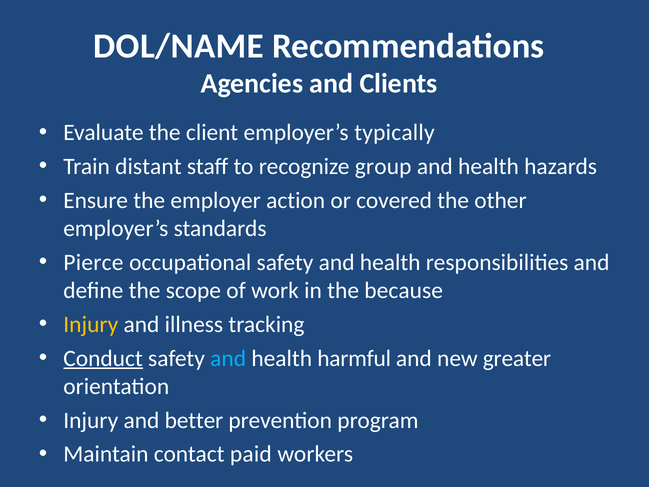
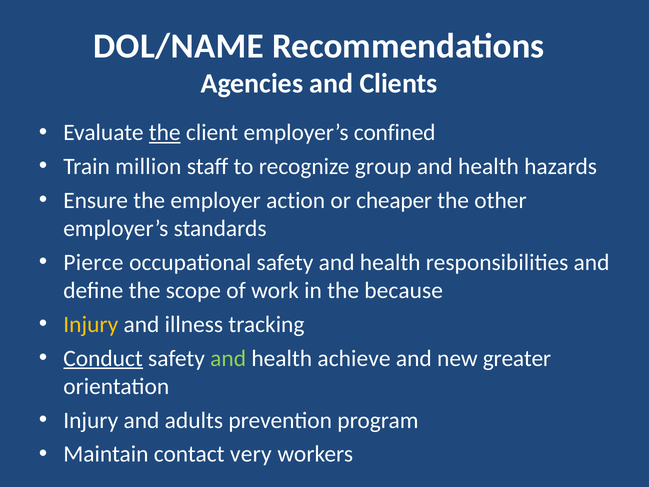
the underline: none -> present (165, 133)
typically: typically -> confined (395, 133)
distant: distant -> million (148, 166)
covered: covered -> cheaper (394, 200)
and colour: light blue -> light green (228, 358)
harmful: harmful -> achieve (354, 358)
better: better -> adults (194, 420)
paid: paid -> very (251, 454)
